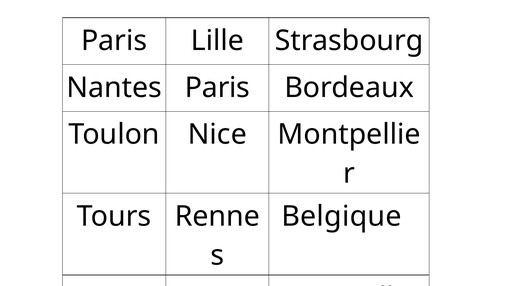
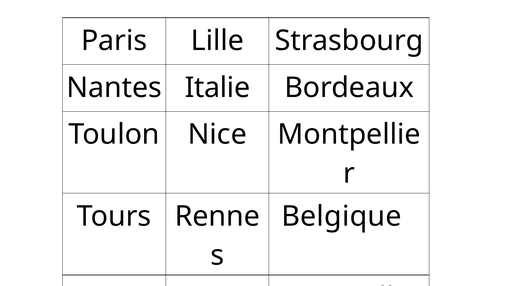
Nantes Paris: Paris -> Italie (217, 88)
